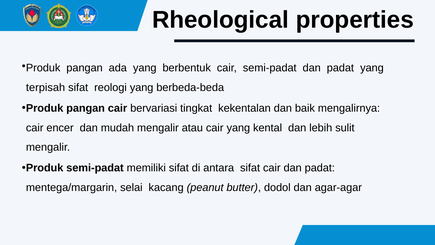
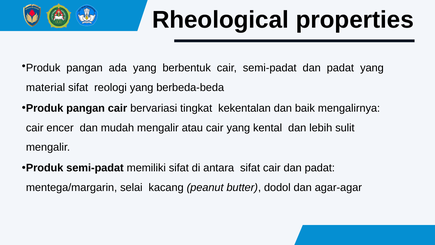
terpisah: terpisah -> material (46, 87)
